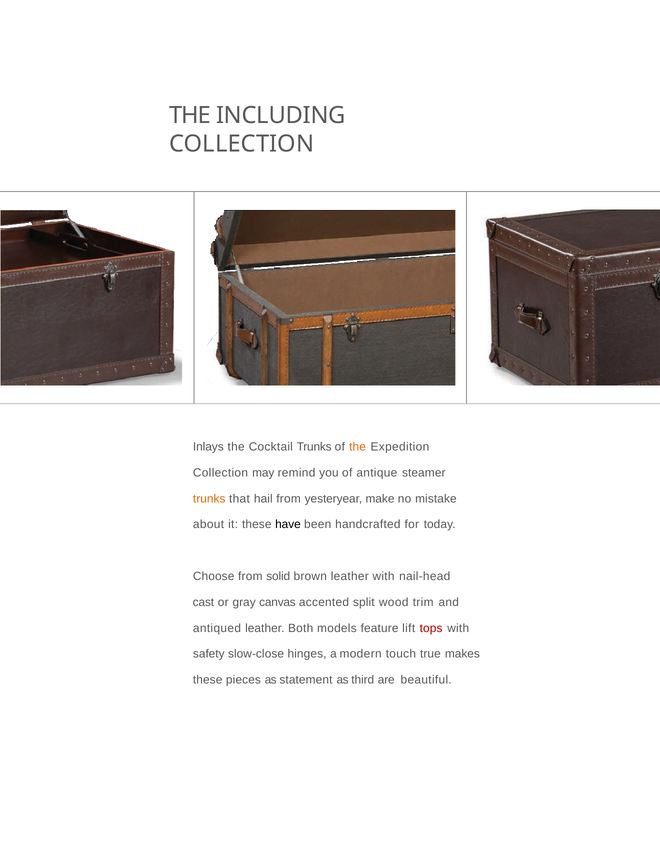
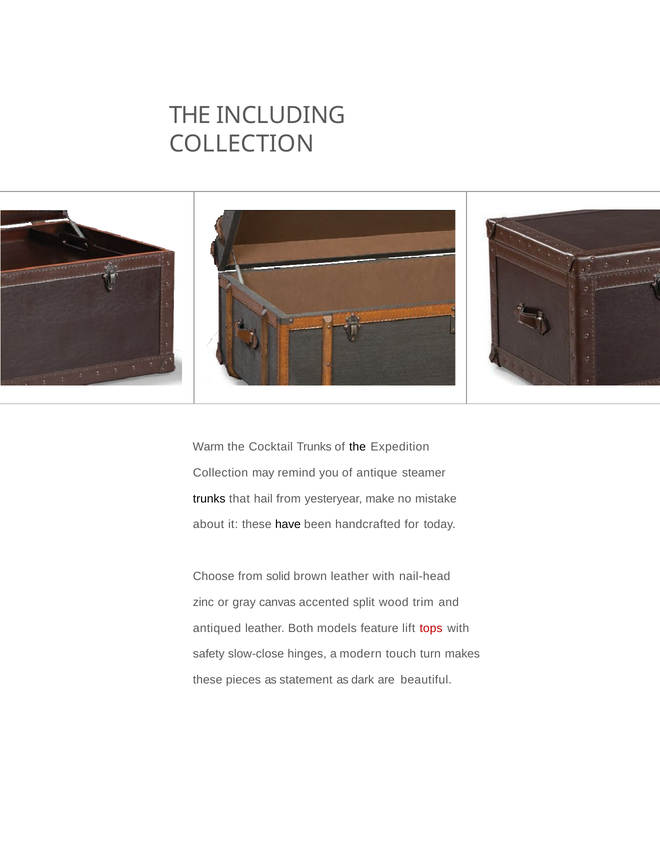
Inlays: Inlays -> Warm (208, 447)
the colour: orange -> black (358, 447)
trunks colour: orange -> black (209, 499)
cast: cast -> zinc (203, 602)
true: true -> turn (430, 654)
third: third -> dark (363, 680)
